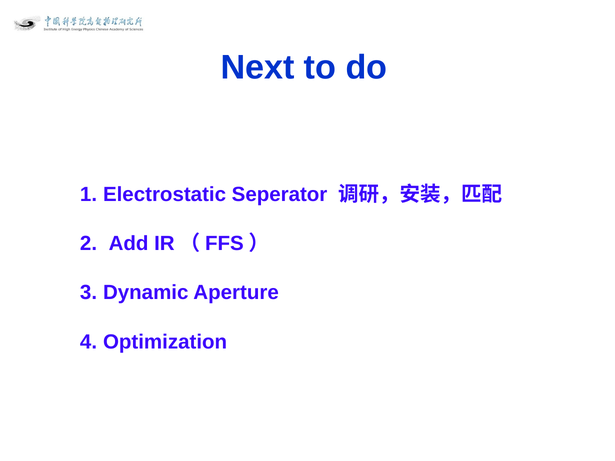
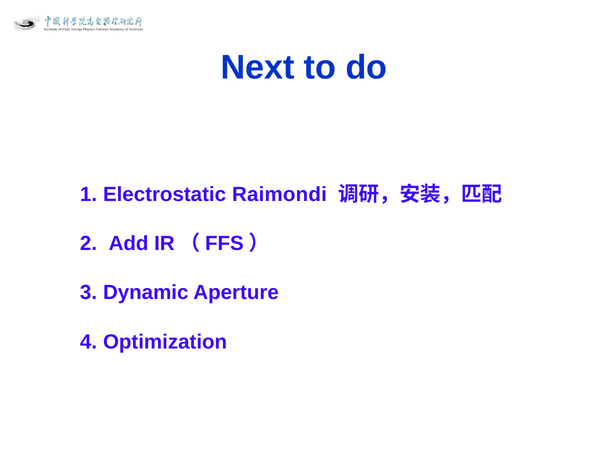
Seperator: Seperator -> Raimondi (279, 194)
